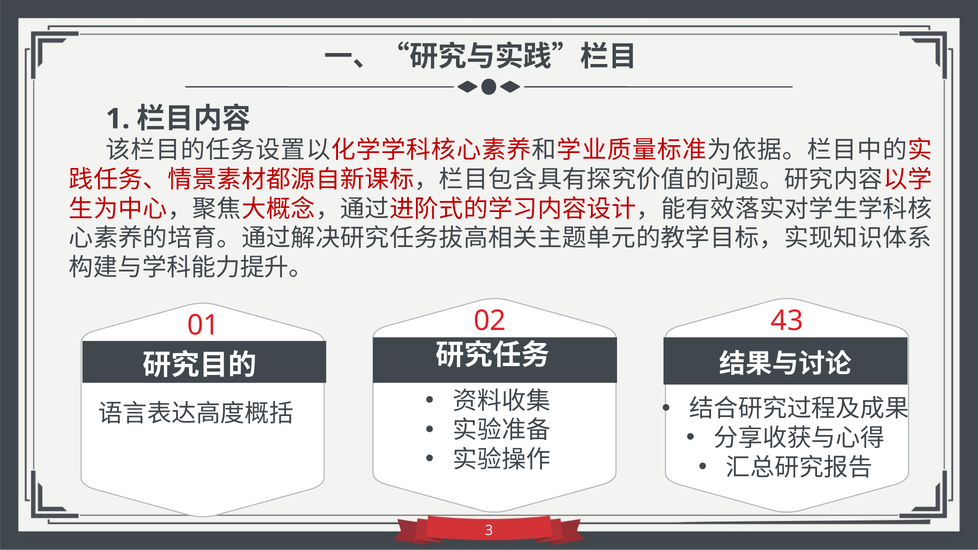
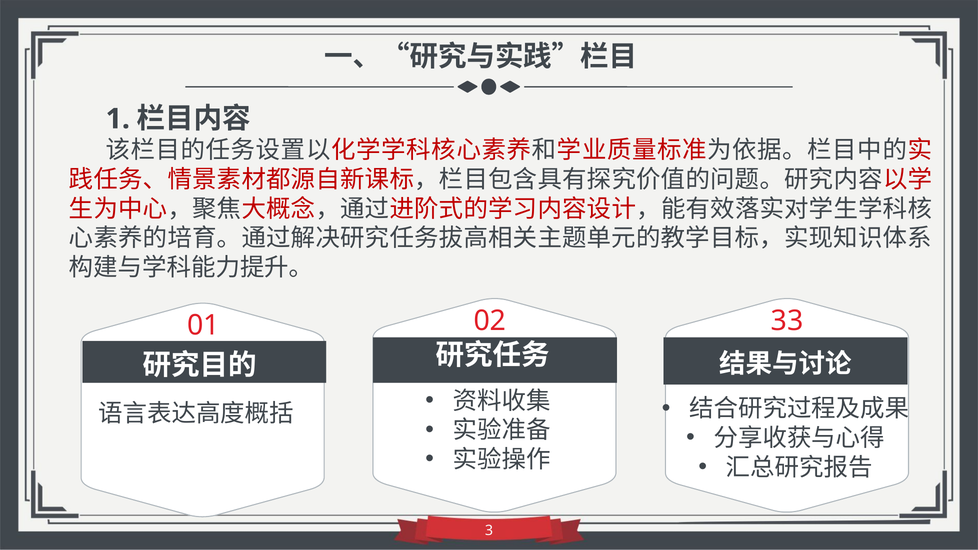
43: 43 -> 33 (787, 321)
